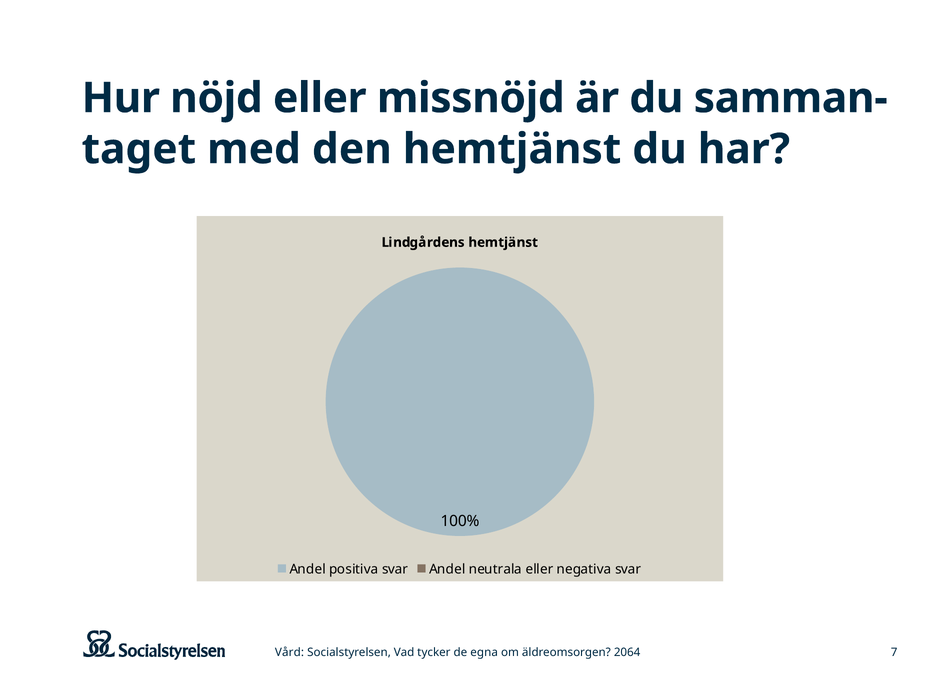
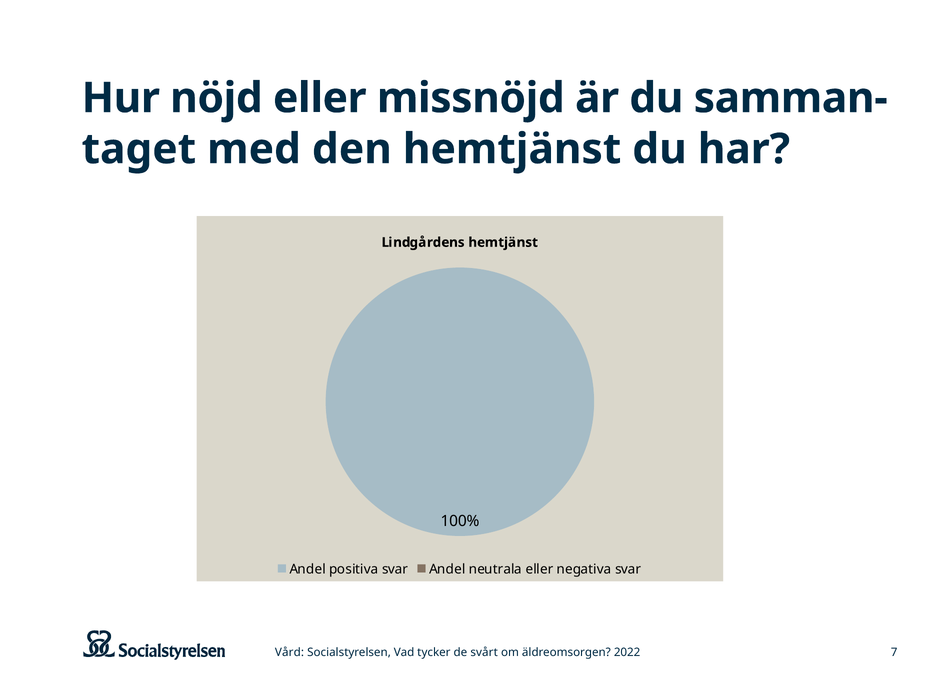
egna: egna -> svårt (484, 652)
2064: 2064 -> 2022 (627, 652)
